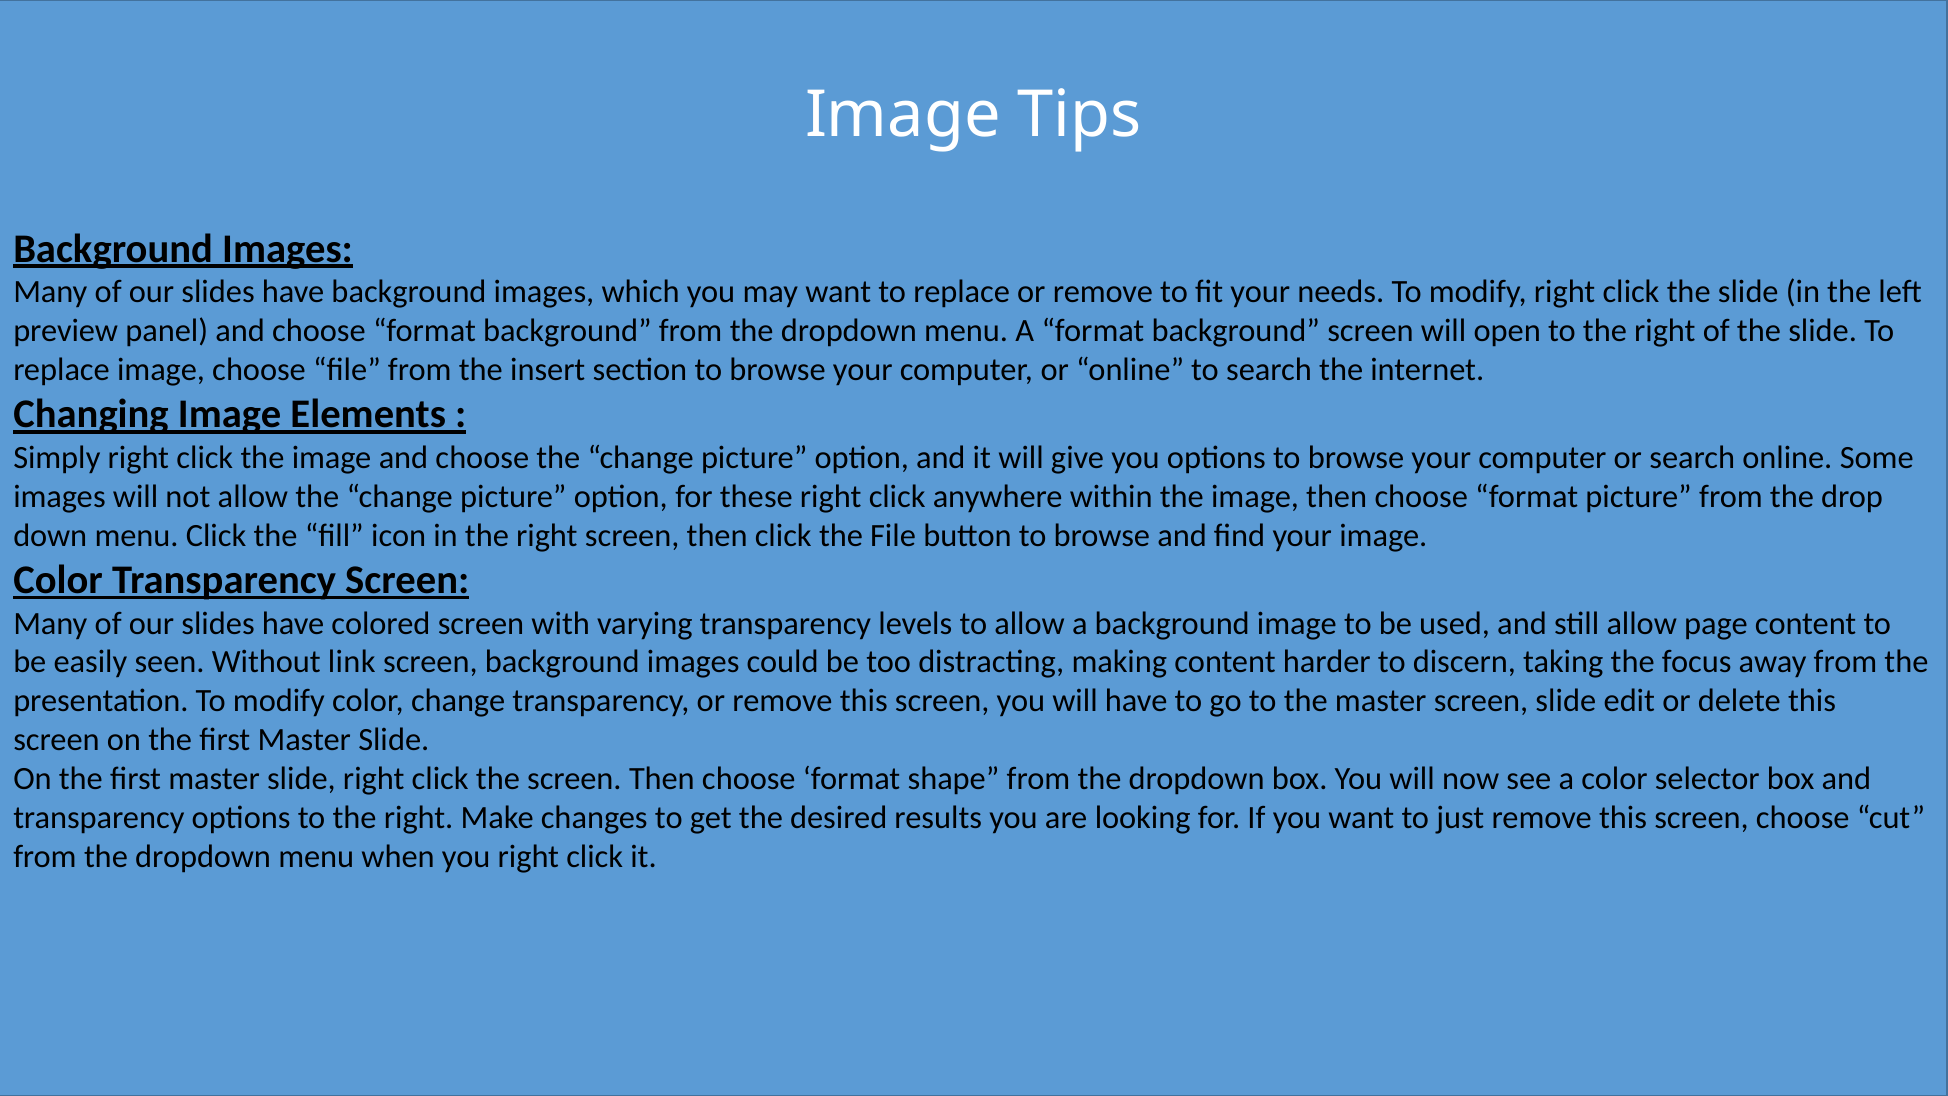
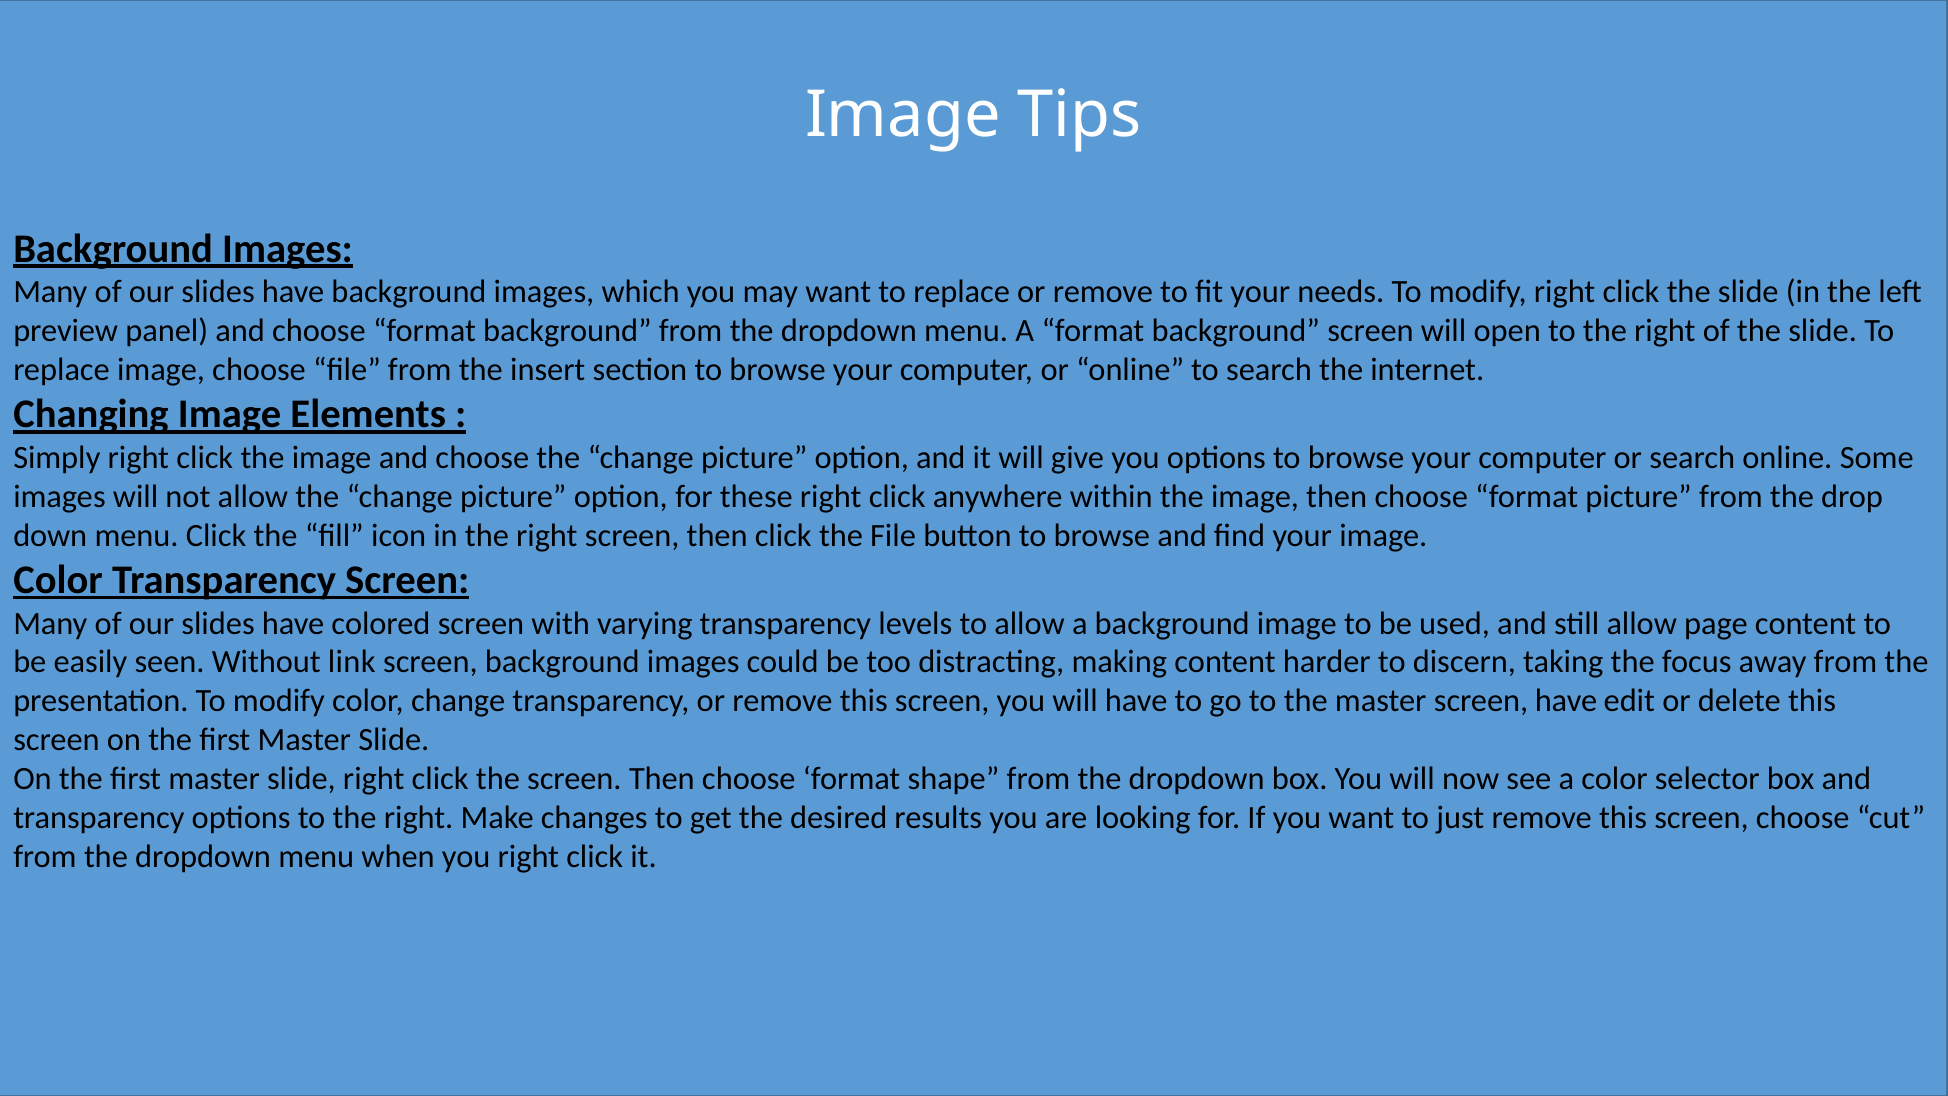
screen slide: slide -> have (1566, 701)
